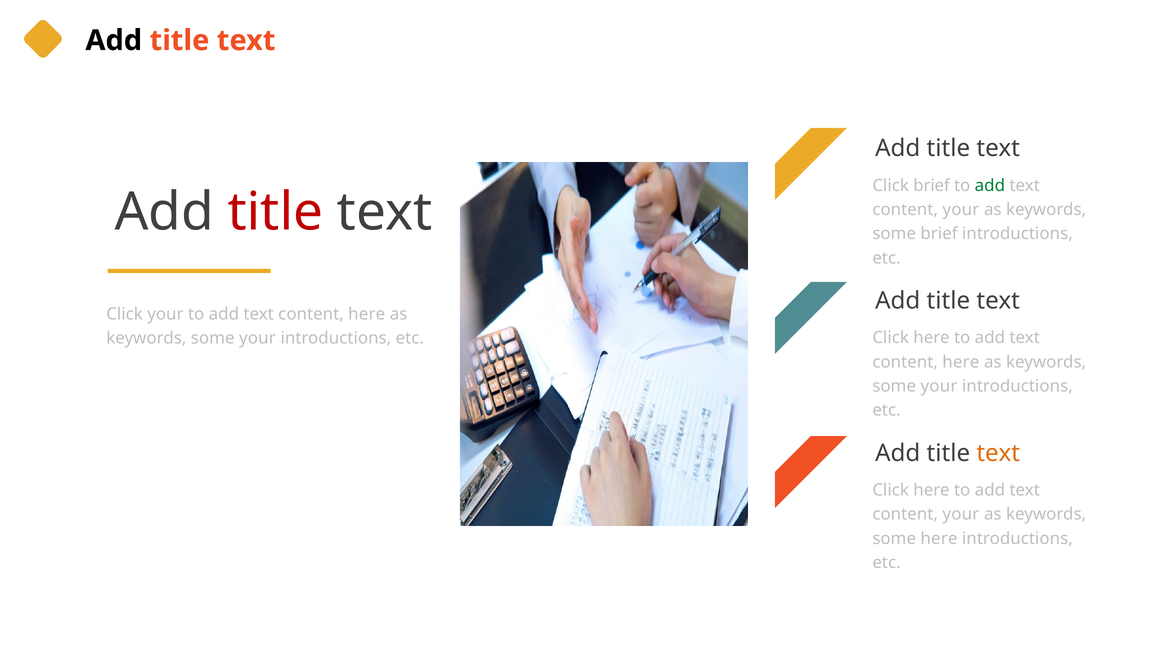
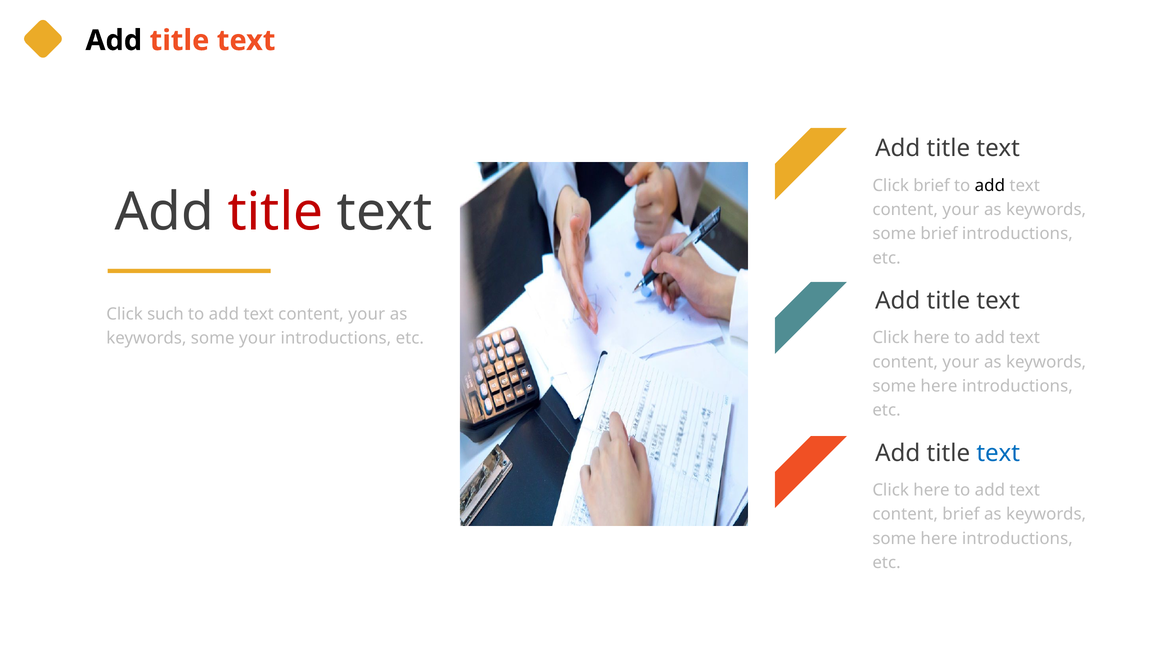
add colour: green -> black (990, 186)
Click your: your -> such (165, 314)
here: here -> your (367, 314)
here: here -> your (961, 362)
your: your -> here (939, 386)
text colour: orange -> blue (998, 453)
your: your -> brief (961, 514)
